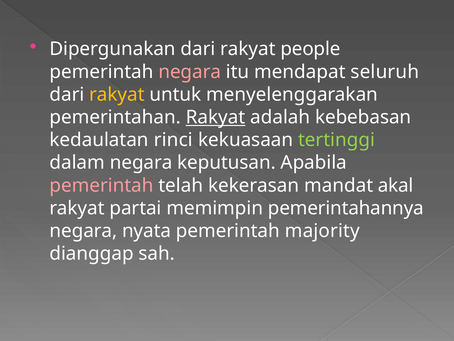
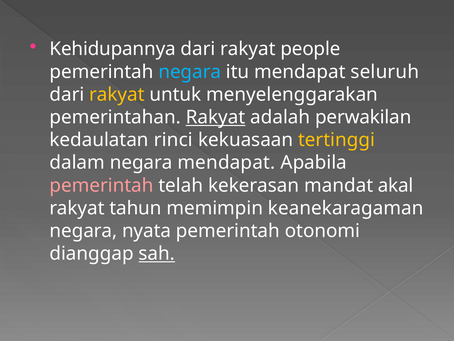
Dipergunakan: Dipergunakan -> Kehidupannya (113, 49)
negara colour: pink -> light blue (190, 72)
kebebasan: kebebasan -> perwakilan (363, 117)
tertinggi colour: light green -> yellow (337, 140)
negara keputusan: keputusan -> mendapat (226, 162)
partai: partai -> tahun (136, 208)
pemerintahannya: pemerintahannya -> keanekaragaman (346, 208)
majority: majority -> otonomi (322, 231)
sah underline: none -> present (157, 253)
